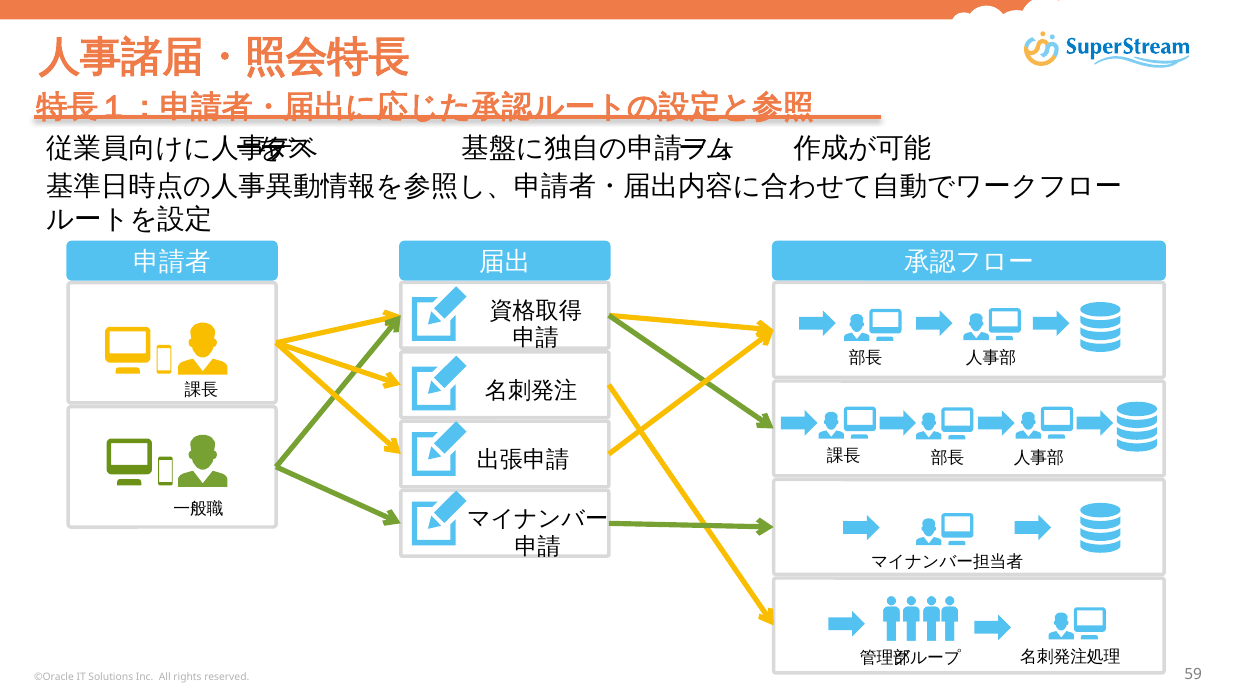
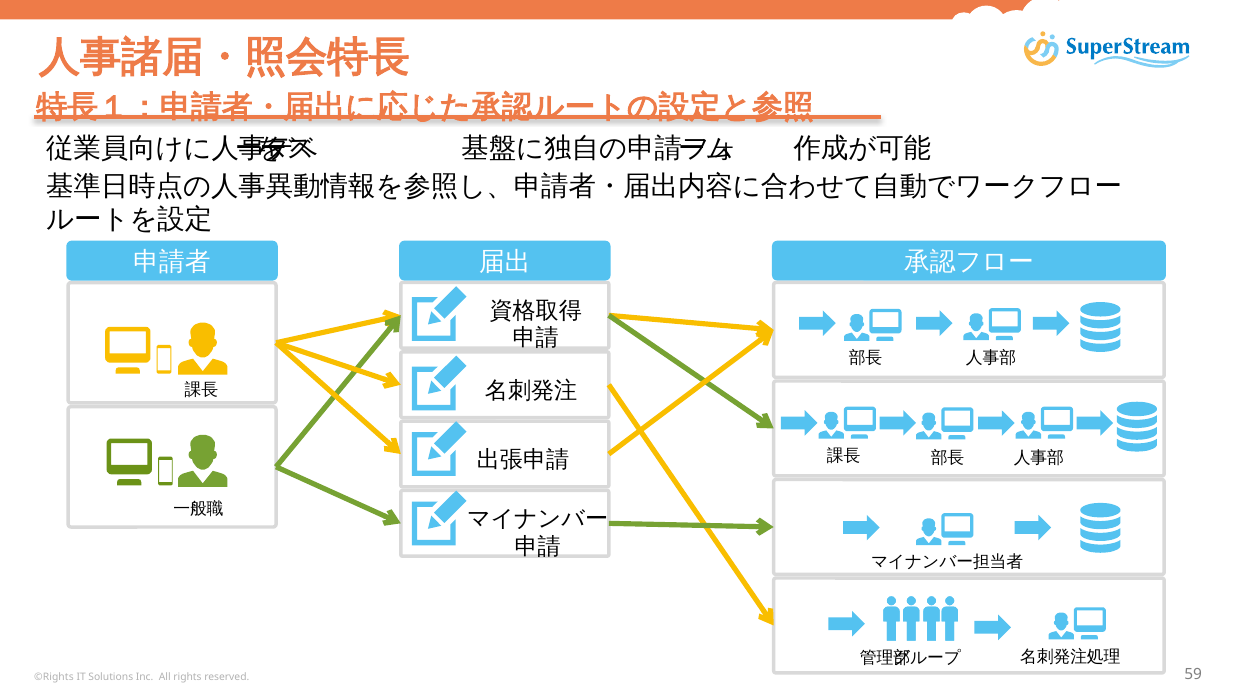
©Oracle: ©Oracle -> ©Rights (54, 678)
